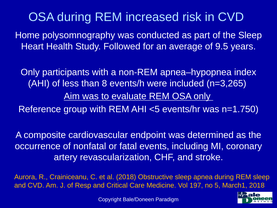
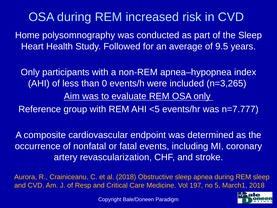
8: 8 -> 0 (104, 83)
n=1.750: n=1.750 -> n=7.777 (240, 109)
